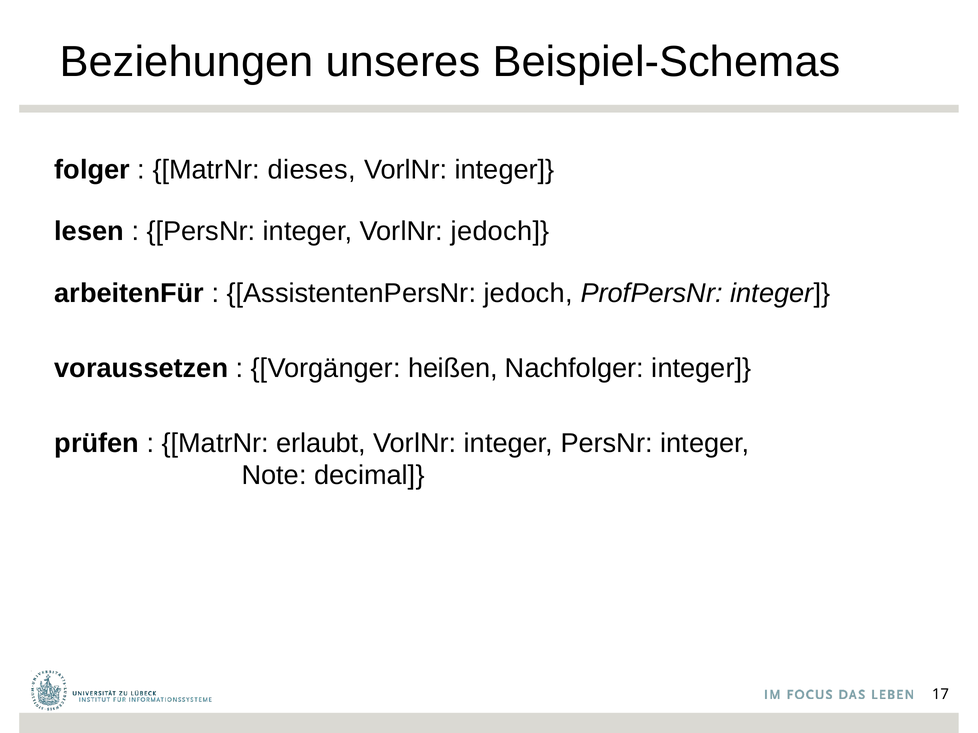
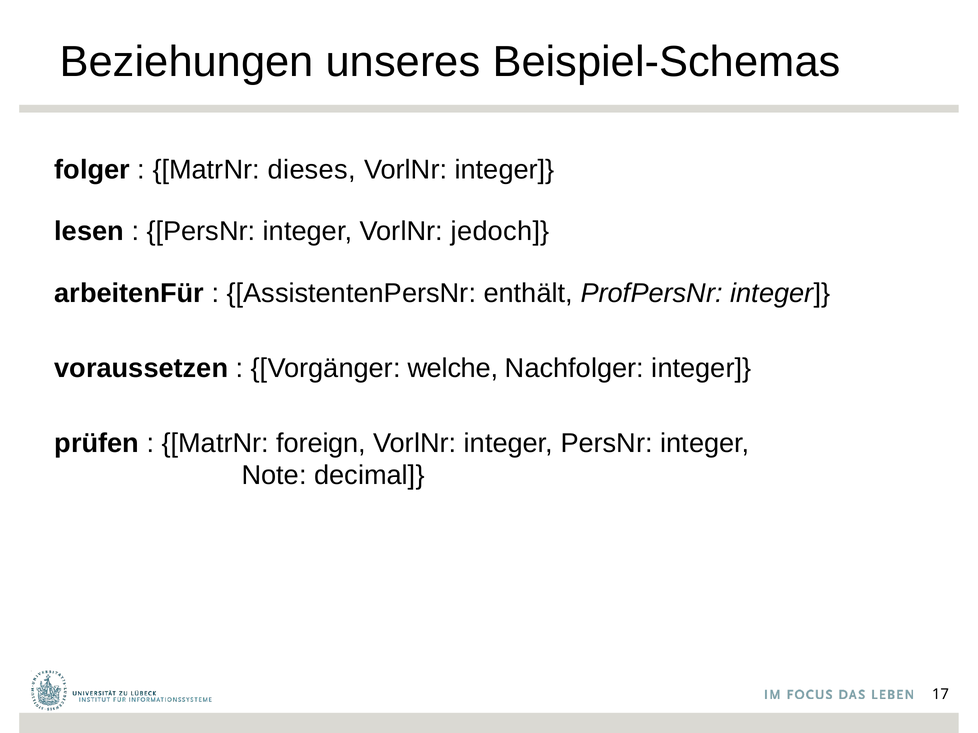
AssistentenPersNr jedoch: jedoch -> enthält (528, 294)
heißen: heißen -> welche (453, 369)
erlaubt: erlaubt -> foreign (321, 443)
